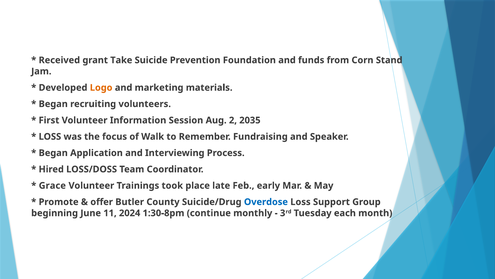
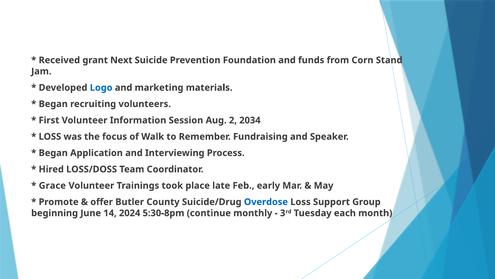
Take: Take -> Next (121, 60)
Logo colour: orange -> blue (101, 87)
2035: 2035 -> 2034 (250, 120)
11: 11 -> 14 (110, 213)
1:30-8pm: 1:30-8pm -> 5:30-8pm (163, 213)
